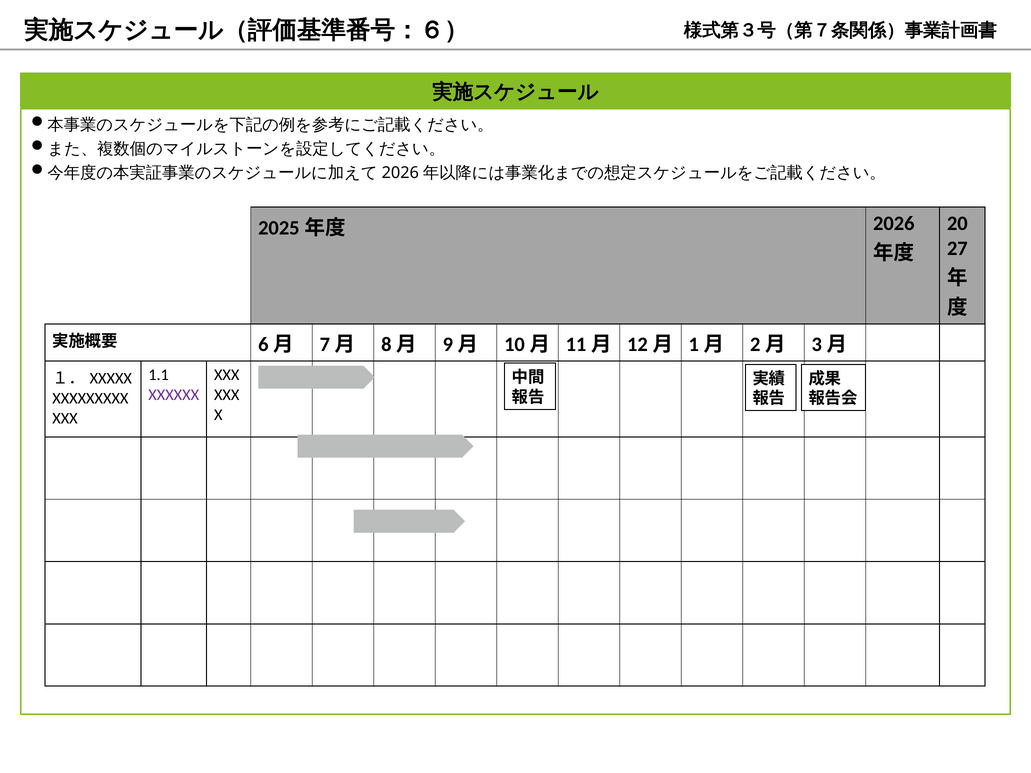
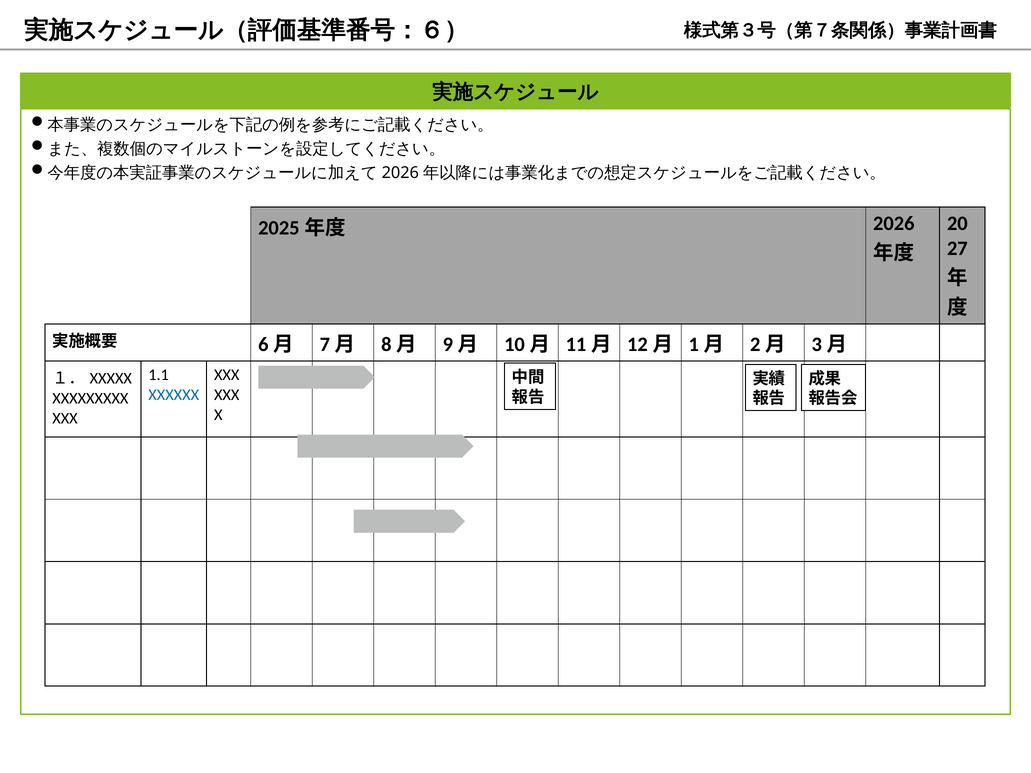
XXXXXX colour: purple -> blue (174, 395)
